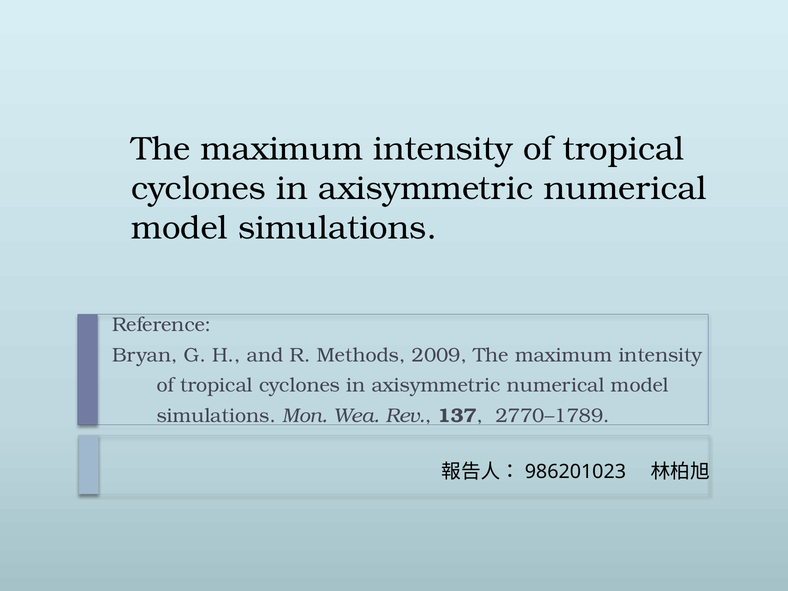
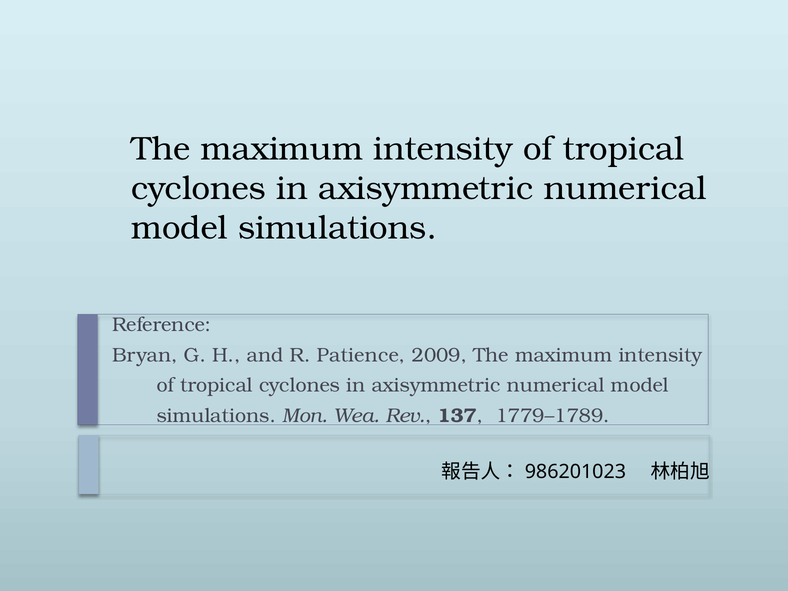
Methods: Methods -> Patience (361, 355)
2770–1789: 2770–1789 -> 1779–1789 (553, 416)
